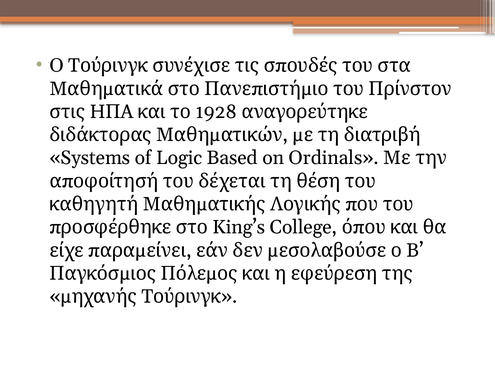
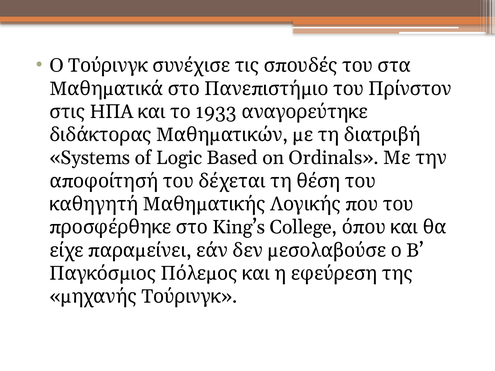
1928: 1928 -> 1933 (216, 112)
